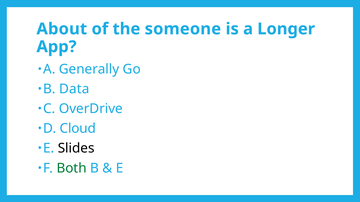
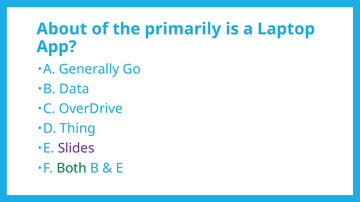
someone: someone -> primarily (183, 29)
Longer: Longer -> Laptop (286, 29)
Cloud: Cloud -> Thing (78, 129)
Slides colour: black -> purple (76, 149)
